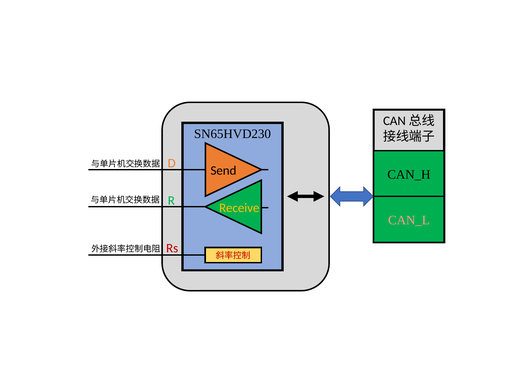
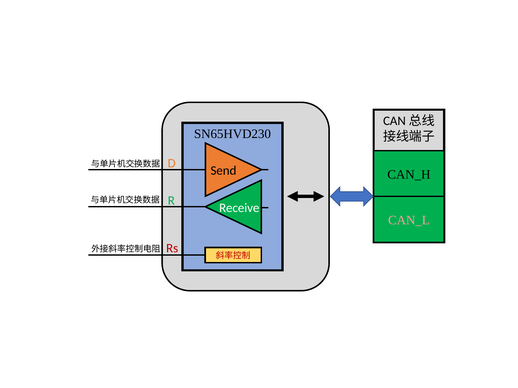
Receive colour: yellow -> white (239, 208)
